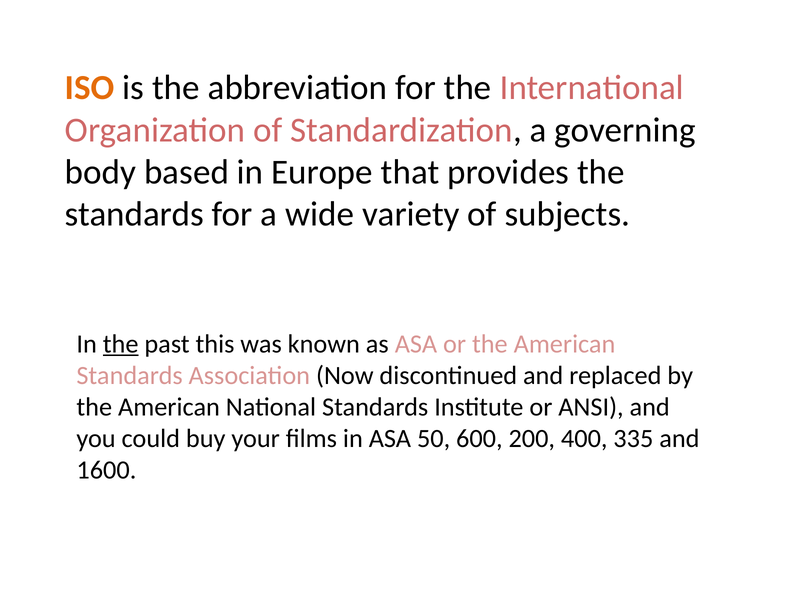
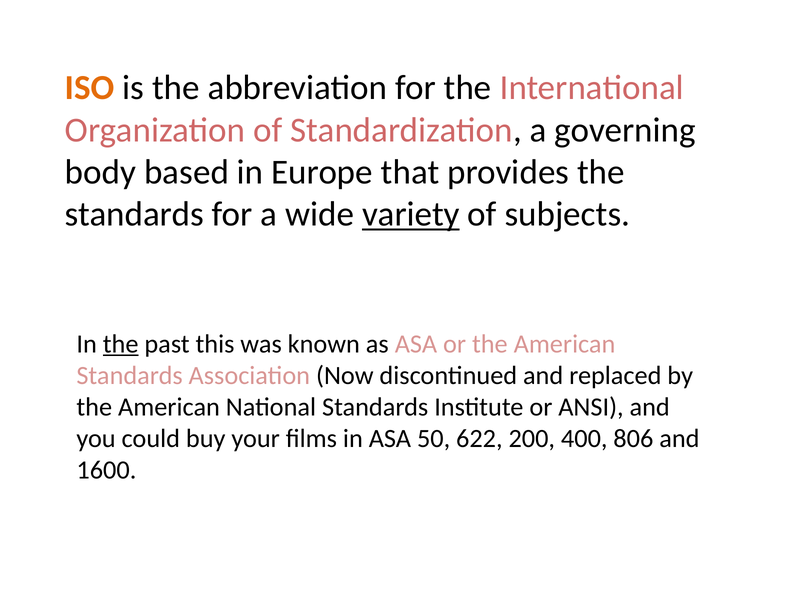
variety underline: none -> present (411, 214)
600: 600 -> 622 (479, 438)
335: 335 -> 806 (633, 438)
